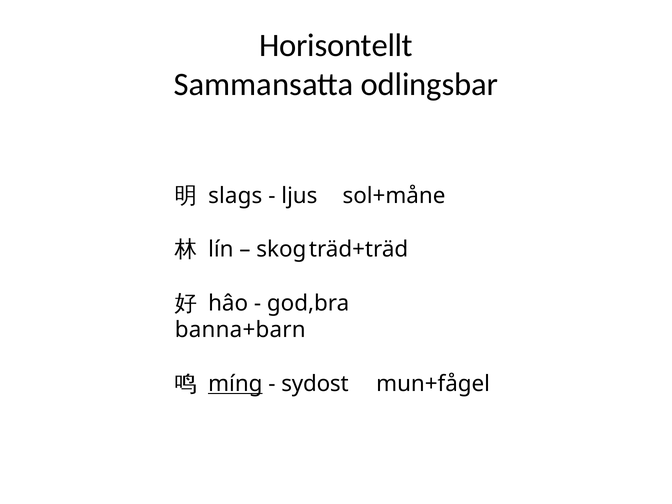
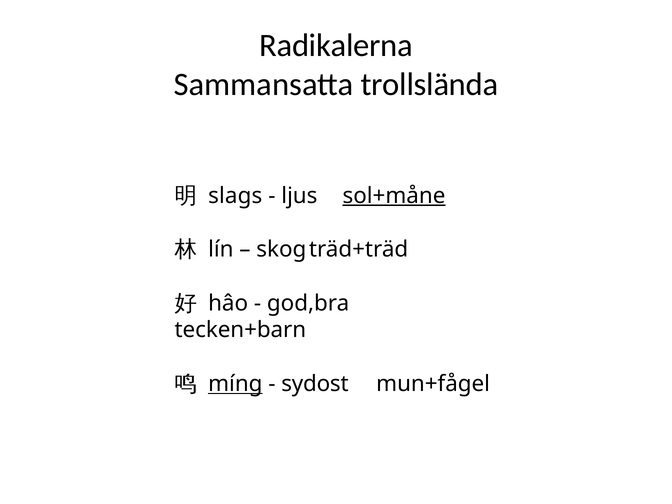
Horisontellt: Horisontellt -> Radikalerna (336, 45)
odlingsbar: odlingsbar -> trollslända (430, 85)
sol+måne underline: none -> present (394, 196)
banna+barn: banna+barn -> tecken+barn (240, 330)
